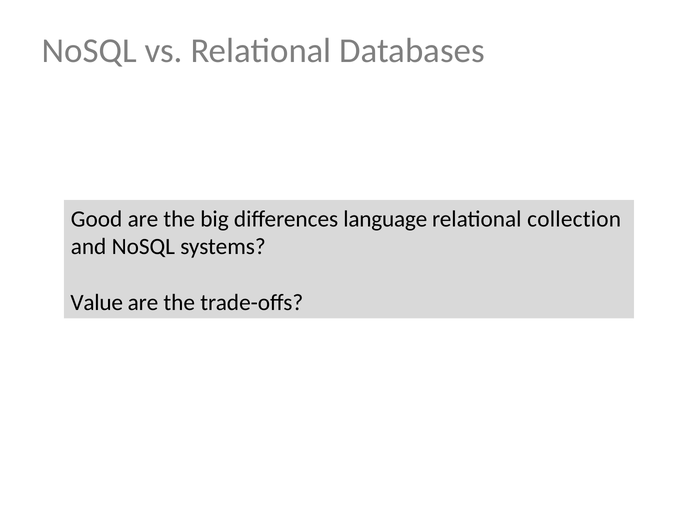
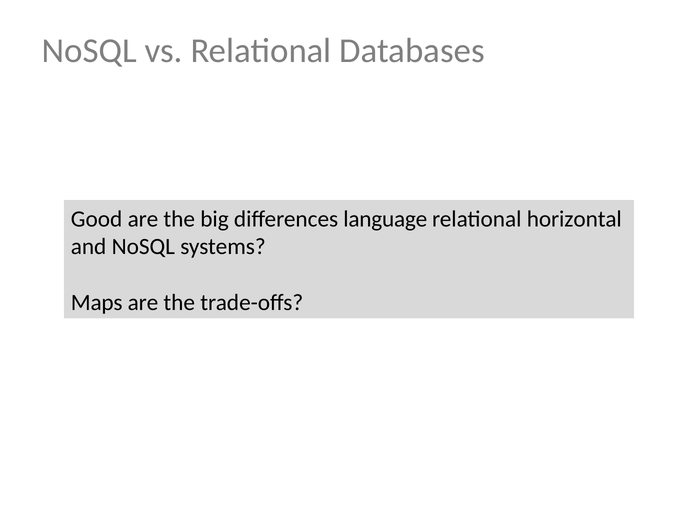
collection: collection -> horizontal (574, 219)
Value: Value -> Maps (97, 303)
